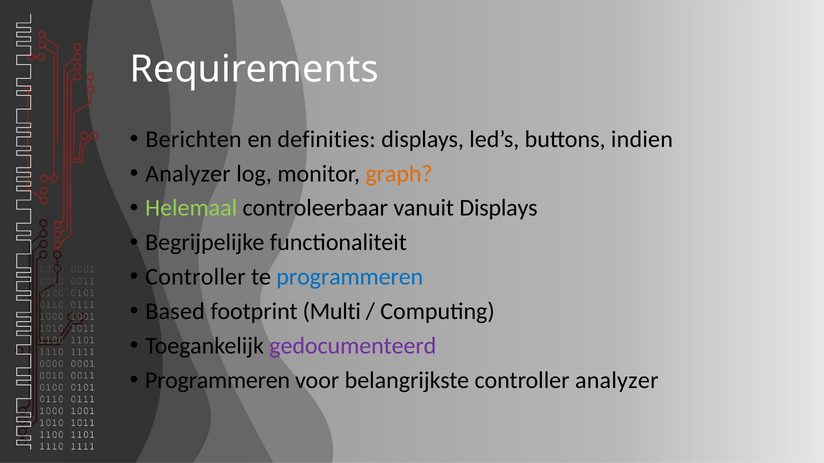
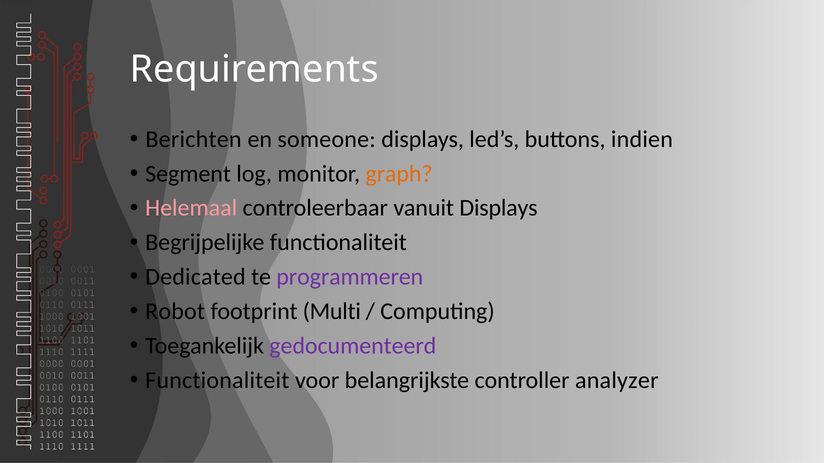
definities: definities -> someone (327, 139)
Analyzer: Analyzer -> Segment (188, 174)
Helemaal colour: light green -> pink (191, 208)
Controller: Controller -> Dedicated (195, 277)
programmeren colour: blue -> purple (350, 277)
Based: Based -> Robot (175, 312)
Programmeren: Programmeren -> Functionaliteit (217, 381)
